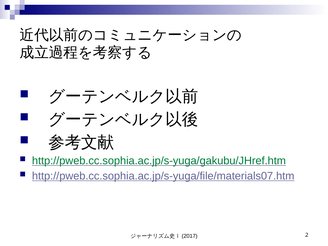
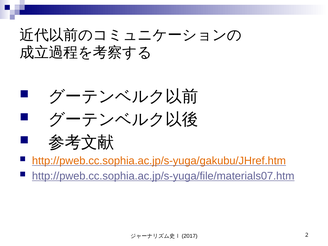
http://pweb.cc.sophia.ac.jp/s-yuga/gakubu/JHref.htm colour: green -> orange (159, 161)
